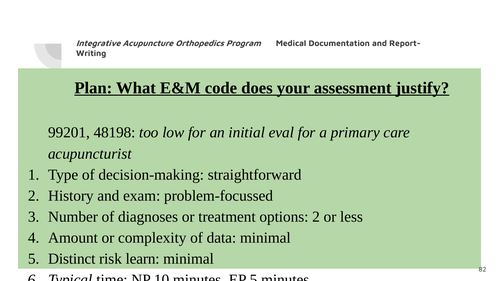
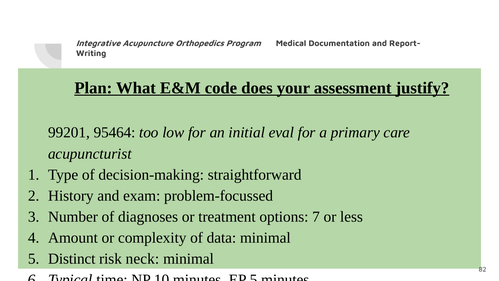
48198: 48198 -> 95464 (115, 132)
options 2: 2 -> 7 (316, 217)
learn: learn -> neck (142, 259)
